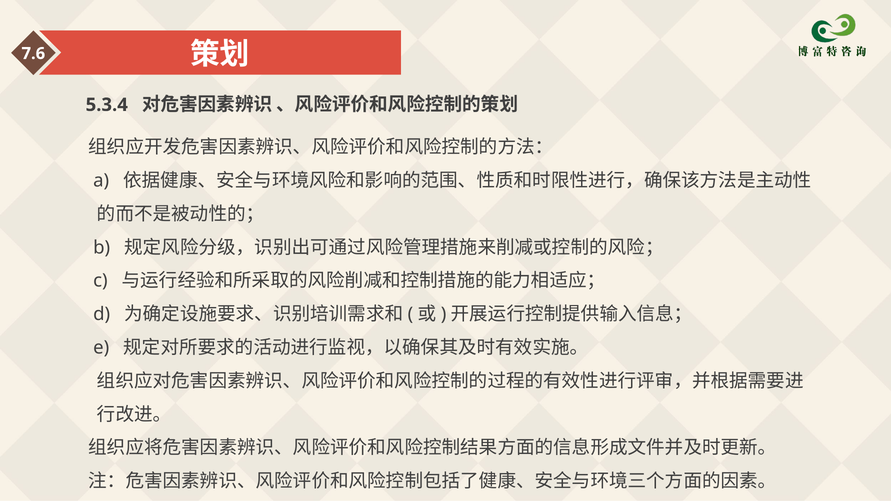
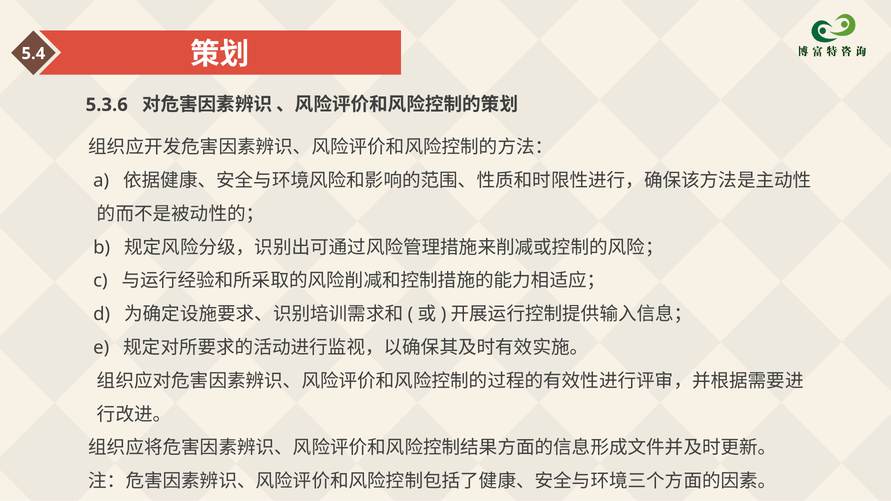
7.6: 7.6 -> 5.4 (33, 54)
5.3.4: 5.3.4 -> 5.3.6 (107, 105)
